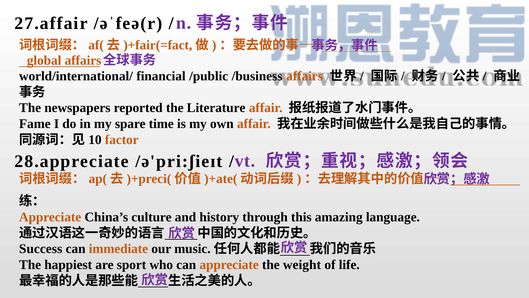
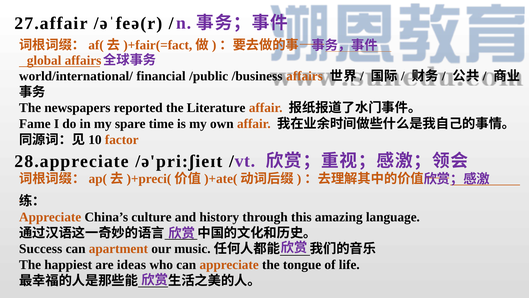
immediate: immediate -> apartment (118, 249)
sport: sport -> ideas (131, 264)
weight: weight -> tongue (302, 264)
